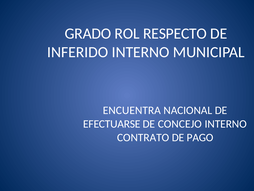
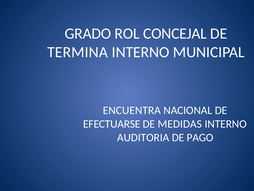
RESPECTO: RESPECTO -> CONCEJAL (175, 33)
INFERIDO: INFERIDO -> TERMINA (78, 52)
CONCEJO: CONCEJO -> MEDIDAS (180, 124)
CONTRATO: CONTRATO -> AUDITORIA (143, 137)
